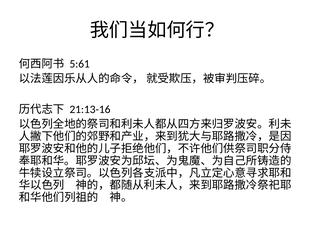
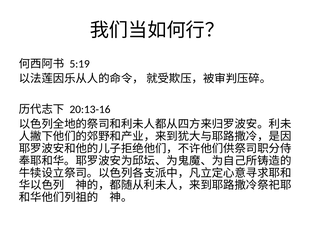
5:61: 5:61 -> 5:19 (80, 64)
21:13-16: 21:13-16 -> 20:13-16 (90, 110)
